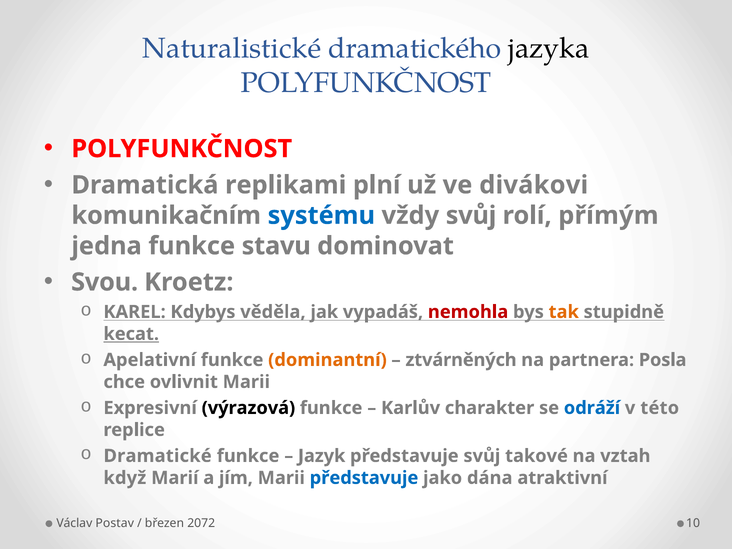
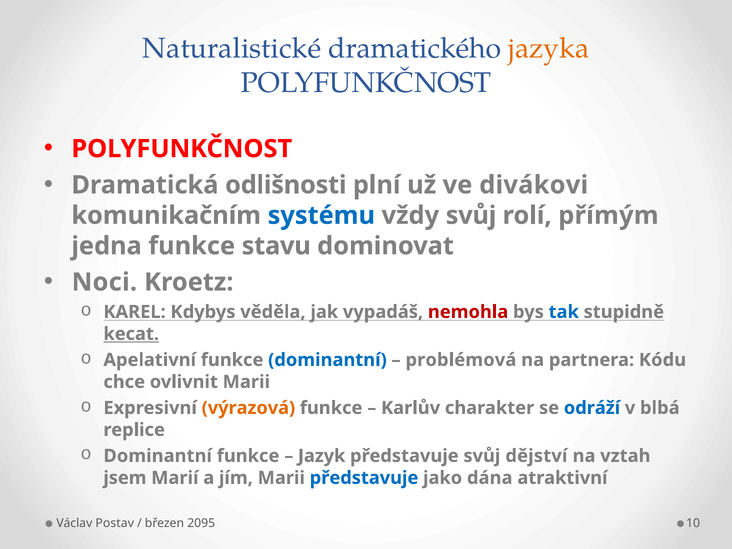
jazyka colour: black -> orange (549, 49)
replikami: replikami -> odlišnosti (286, 185)
Svou: Svou -> Noci (104, 282)
tak colour: orange -> blue (564, 312)
dominantní colour: orange -> blue (327, 360)
ztvárněných: ztvárněných -> problémová (461, 360)
Posla: Posla -> Kódu (663, 360)
výrazová colour: black -> orange (248, 408)
této: této -> blbá (660, 408)
Dramatické: Dramatické -> Dominantní (158, 456)
takové: takové -> dějství (536, 456)
když: když -> jsem (125, 478)
2072: 2072 -> 2095 (201, 523)
